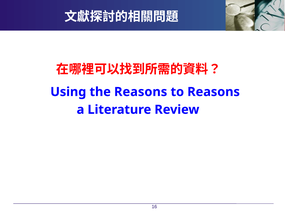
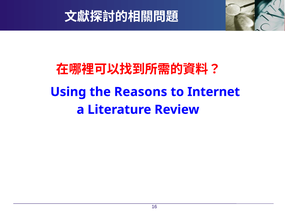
to Reasons: Reasons -> Internet (214, 92)
